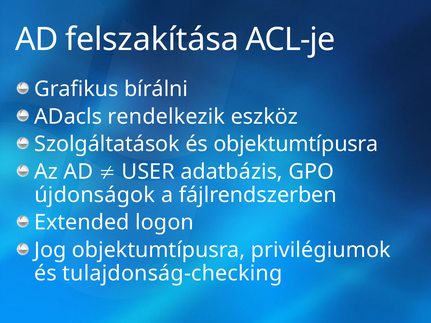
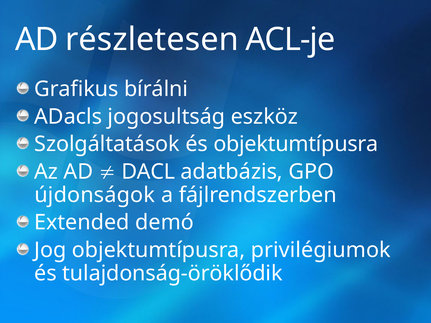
felszakítása: felszakítása -> részletesen (152, 40)
rendelkezik: rendelkezik -> jogosultság (166, 117)
USER: USER -> DACL (148, 172)
logon: logon -> demó (165, 223)
tulajdonság-checking: tulajdonság-checking -> tulajdonság-öröklődik (172, 274)
